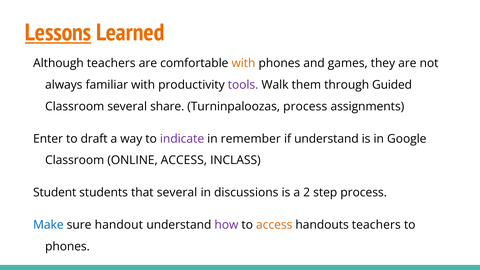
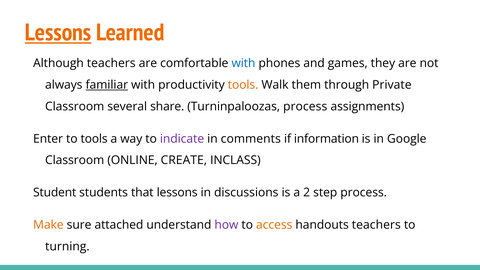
with colour: orange -> blue (243, 63)
familiar underline: none -> present (107, 85)
tools colour: purple -> orange (243, 85)
Guided: Guided -> Private (392, 85)
to draft: draft -> tools (94, 139)
remember: remember -> comments (251, 139)
if understand: understand -> information (326, 139)
ONLINE ACCESS: ACCESS -> CREATE (184, 160)
that several: several -> lessons (177, 193)
Make colour: blue -> orange (48, 225)
handout: handout -> attached (119, 225)
phones: phones -> turning (67, 246)
